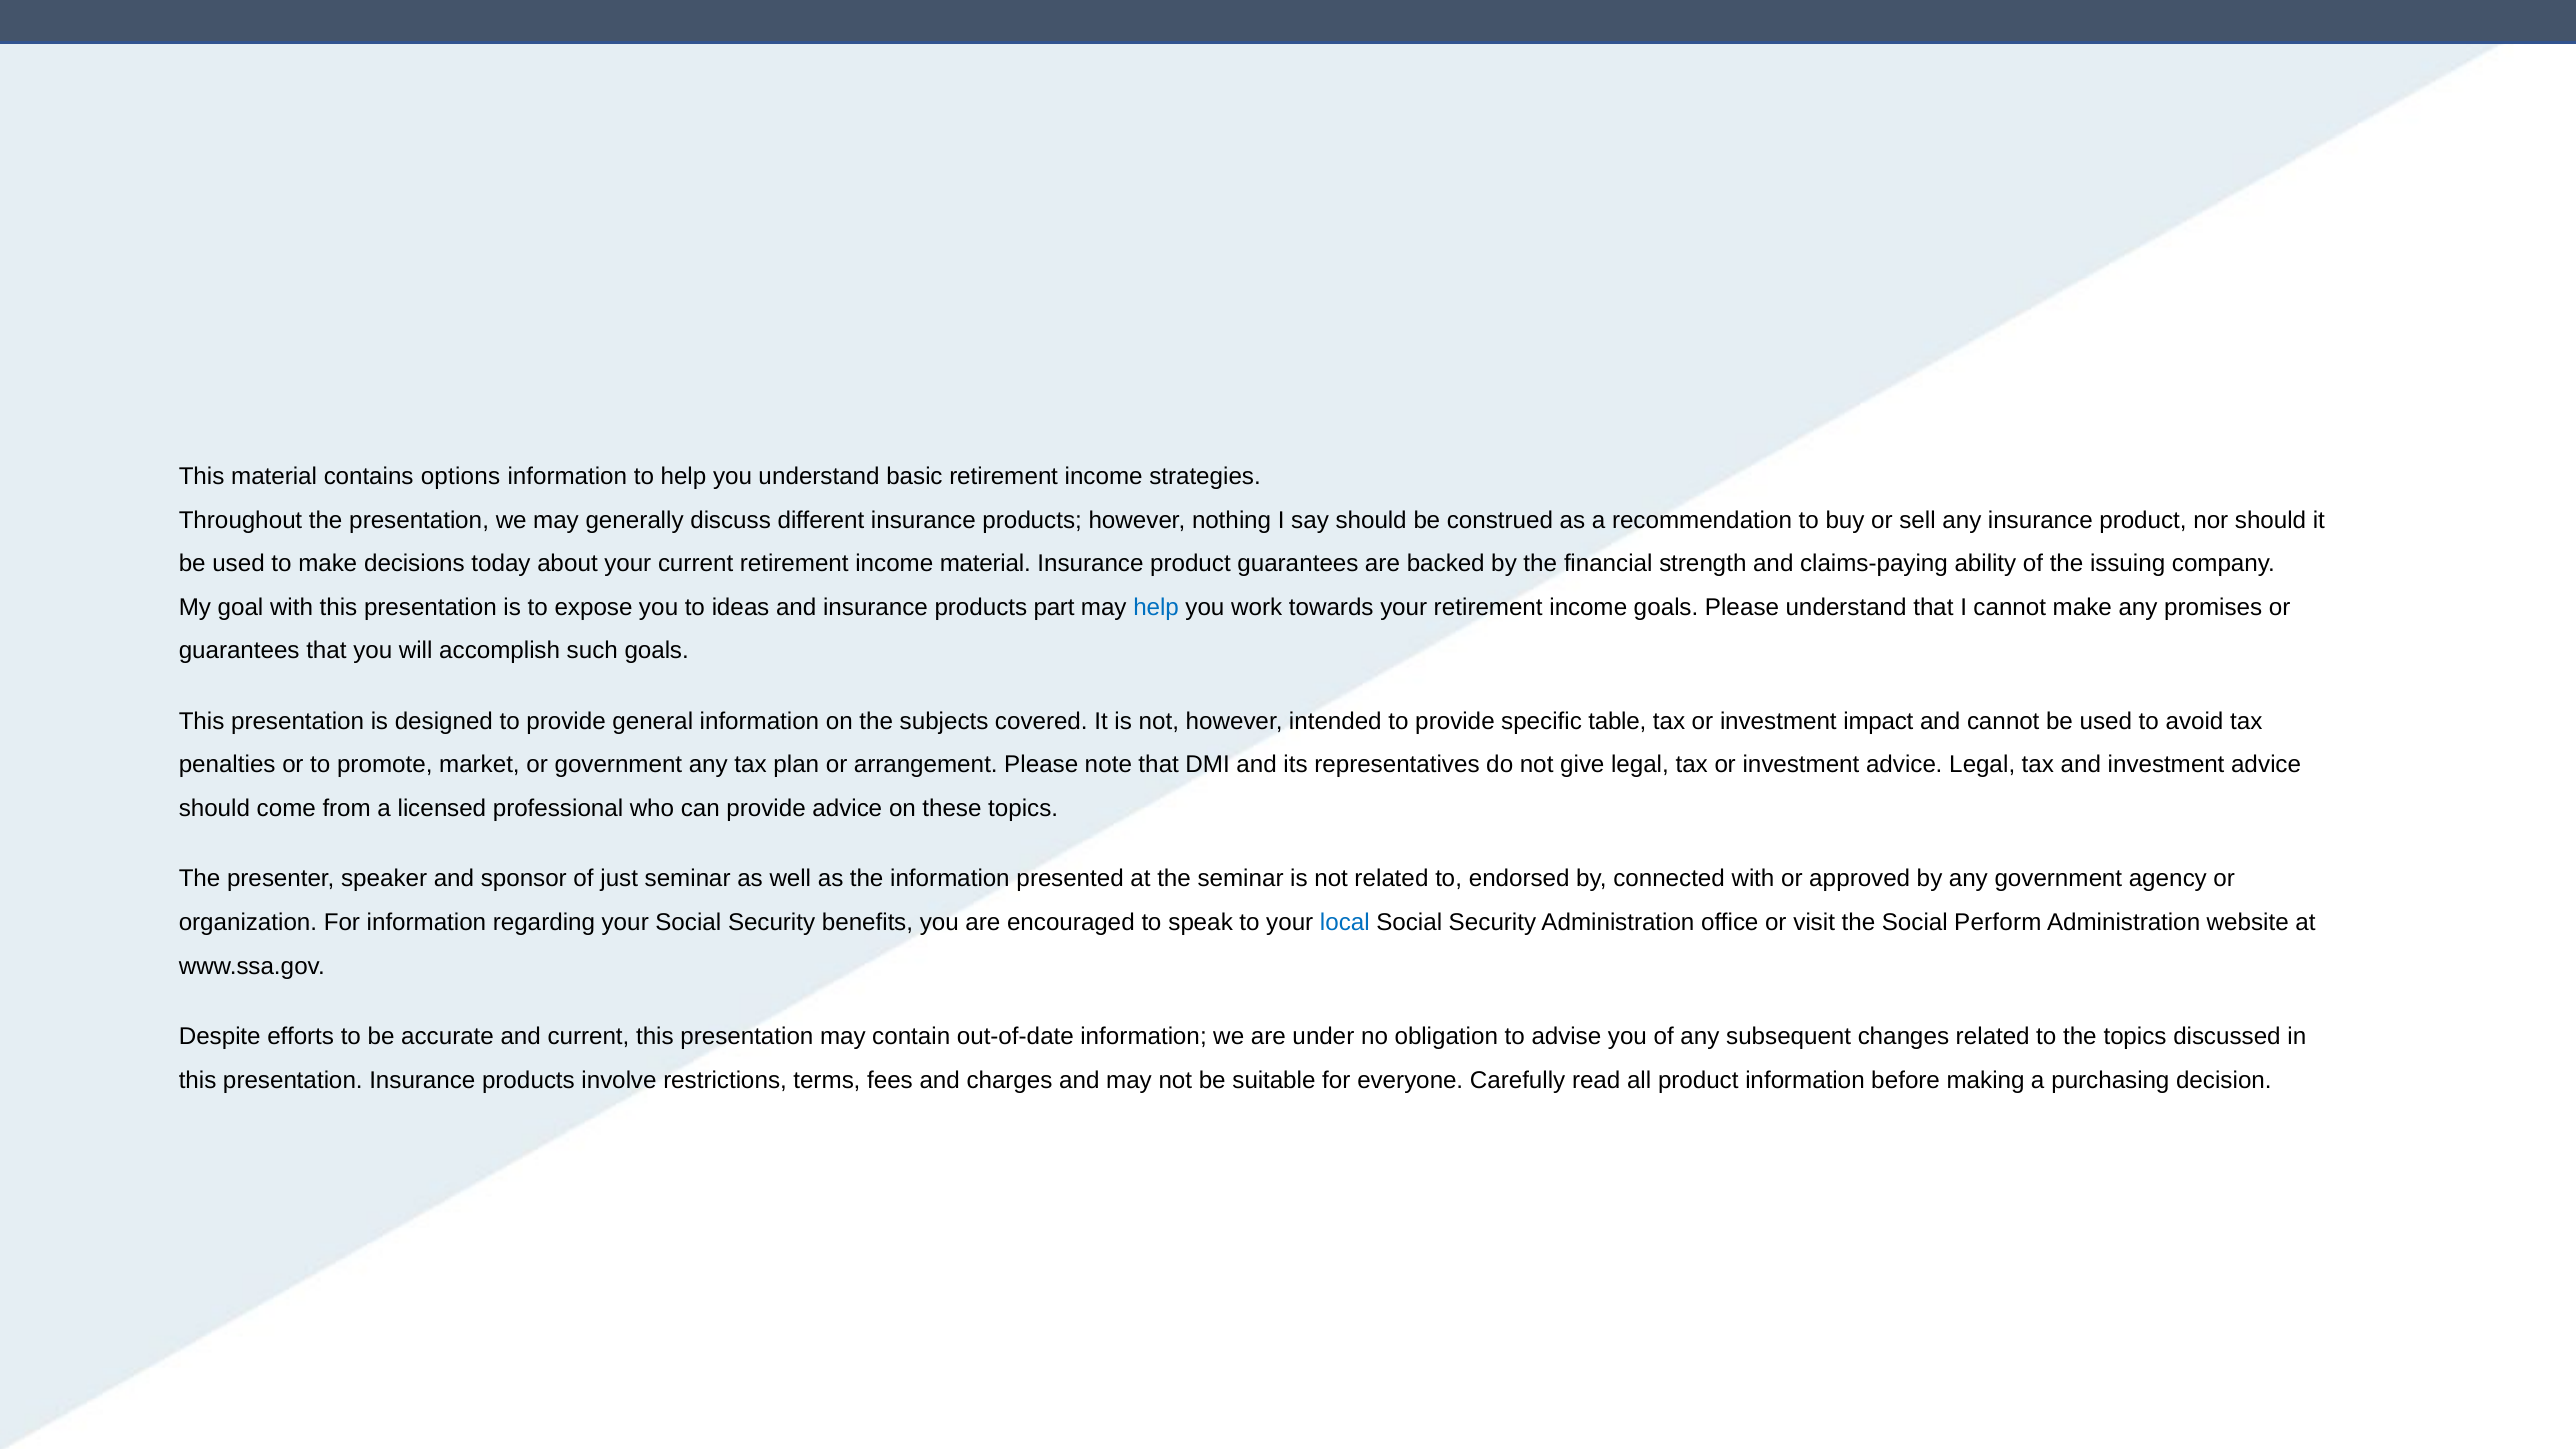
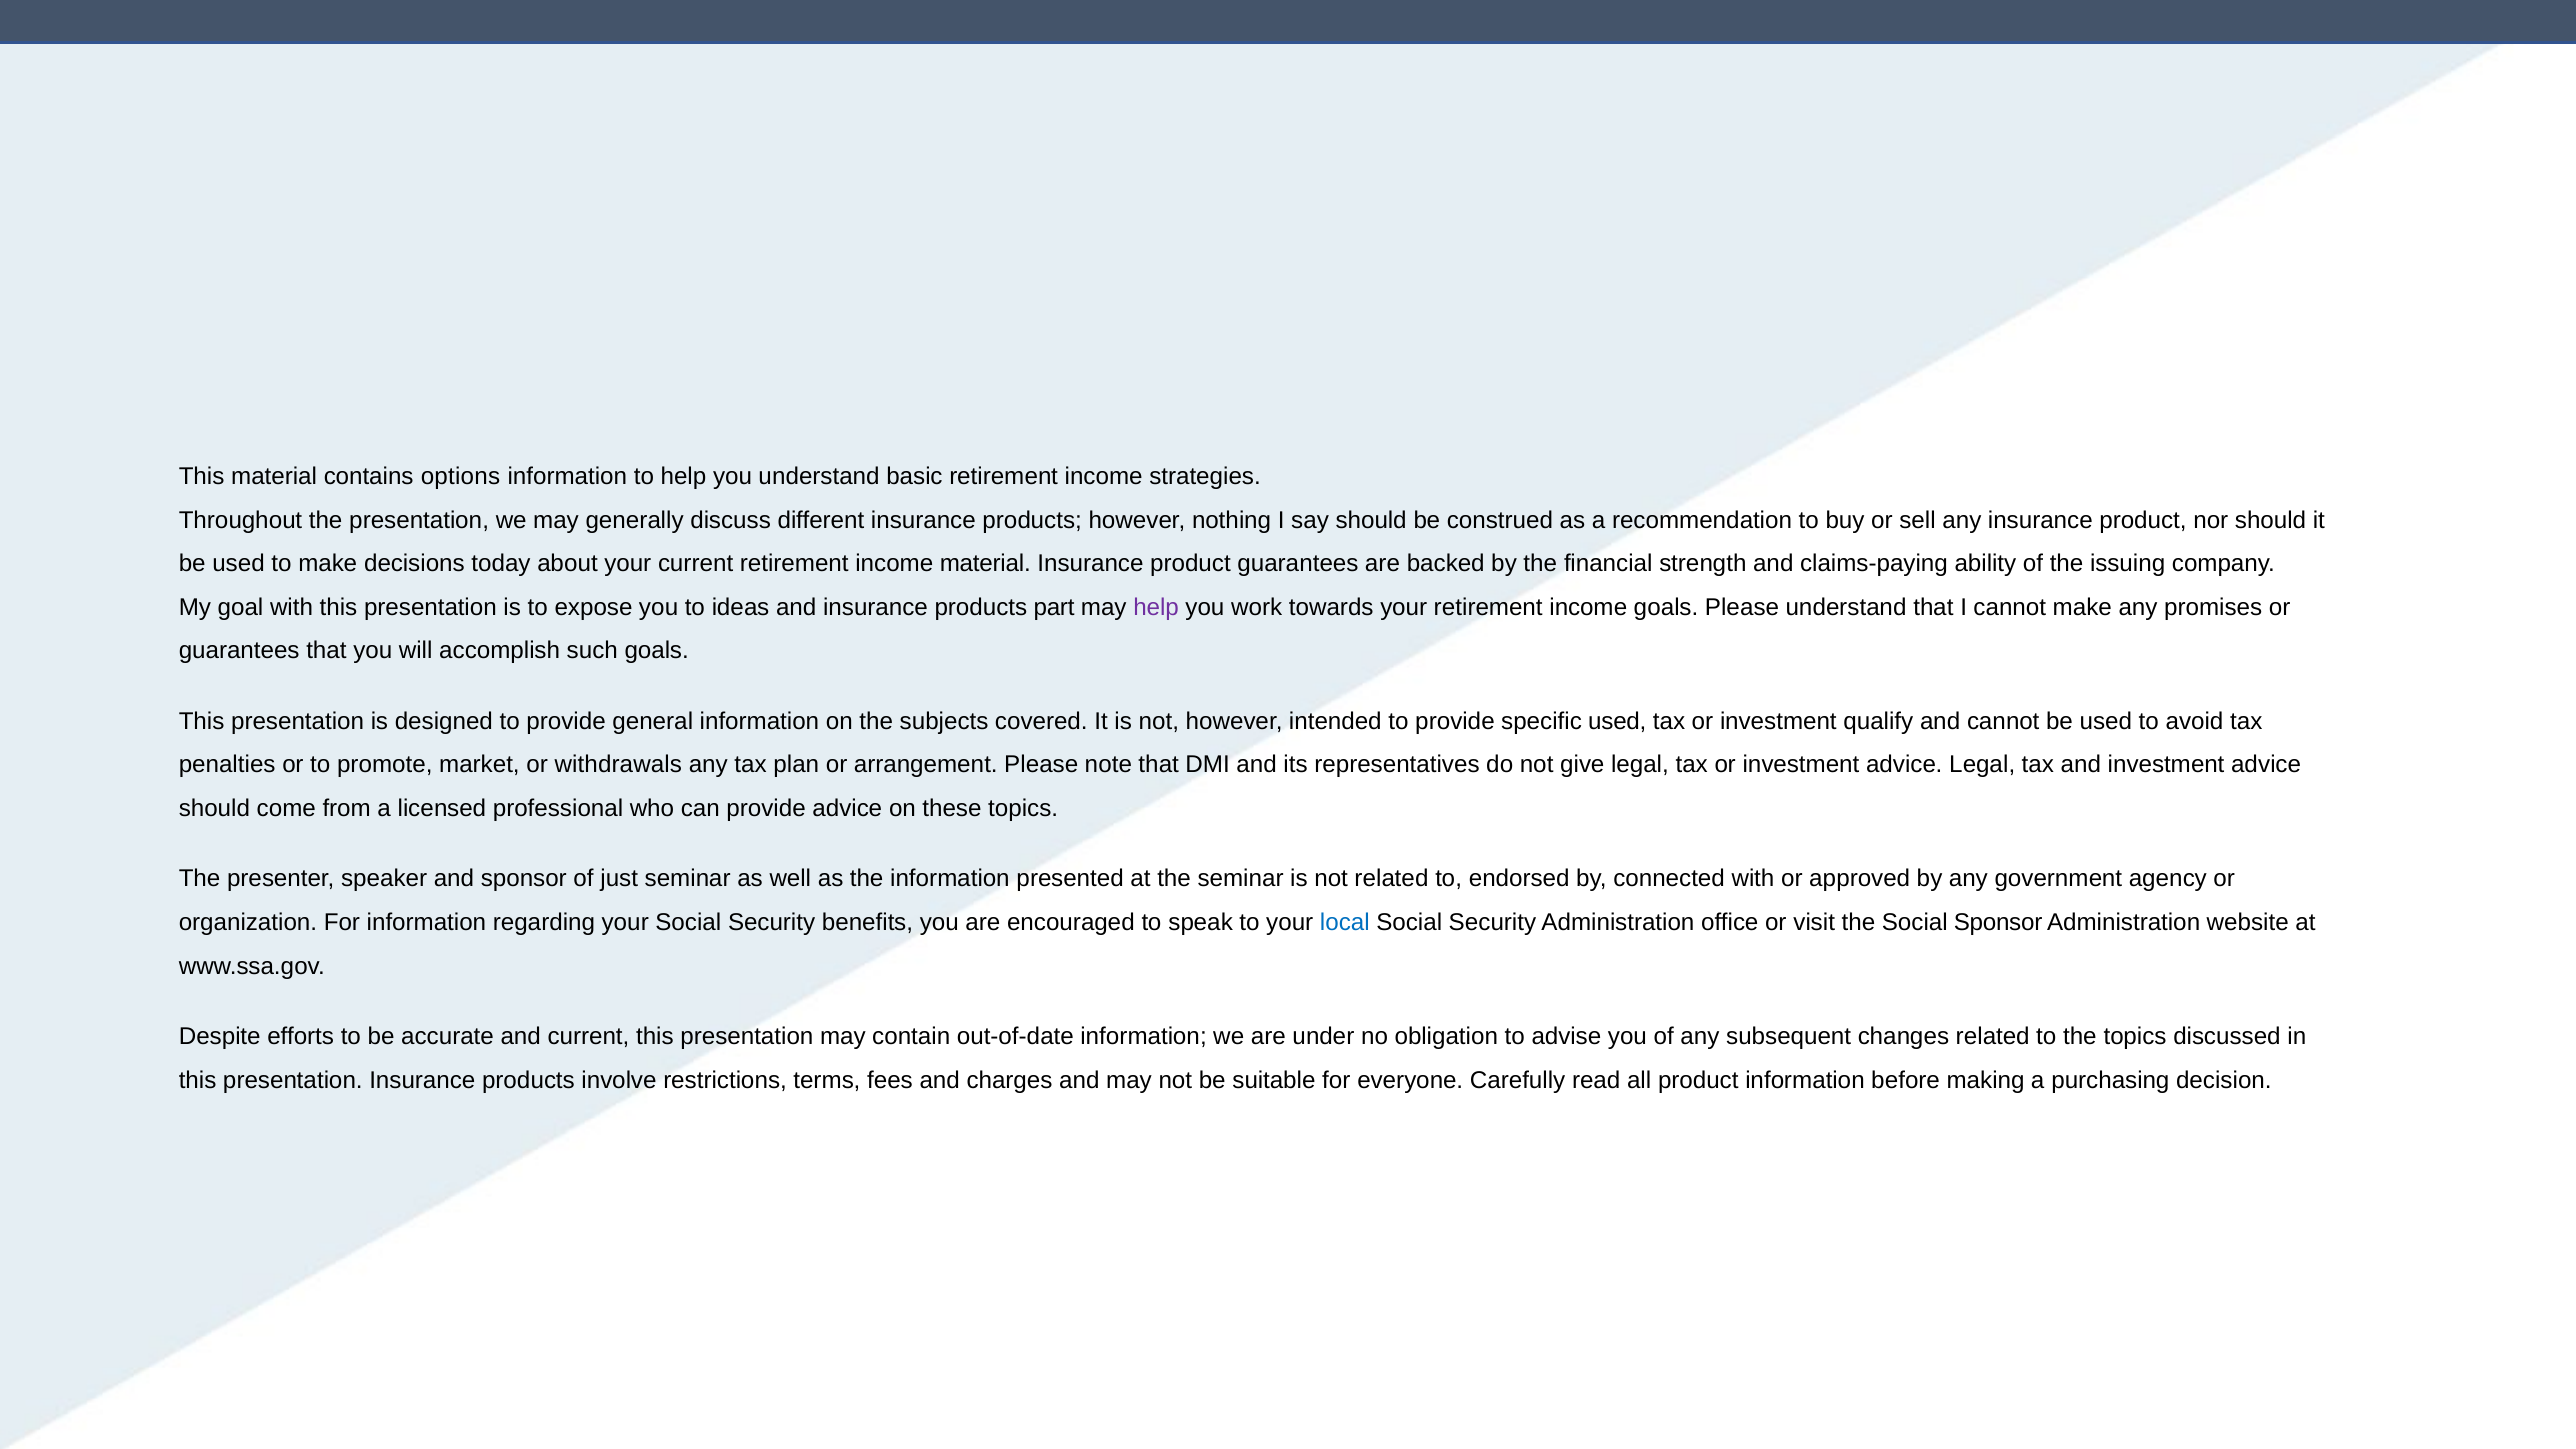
help colour: blue -> purple (1156, 607)
specific table: table -> used (1617, 721)
impact: impact -> qualify (1878, 721)
or government: government -> withdrawals (618, 765)
Social Perform: Perform -> Sponsor (1998, 923)
